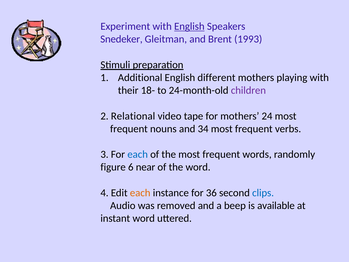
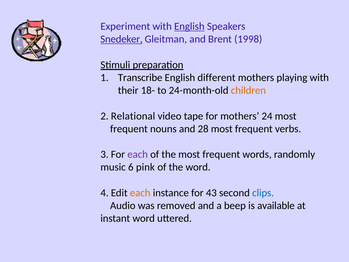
Snedeker underline: none -> present (121, 39)
1993: 1993 -> 1998 (248, 39)
Additional: Additional -> Transcribe (140, 78)
children colour: purple -> orange (248, 90)
34: 34 -> 28 (203, 129)
each colour: blue -> purple (138, 154)
figure: figure -> music (113, 167)
near: near -> pink (145, 167)
36: 36 -> 43 (211, 193)
